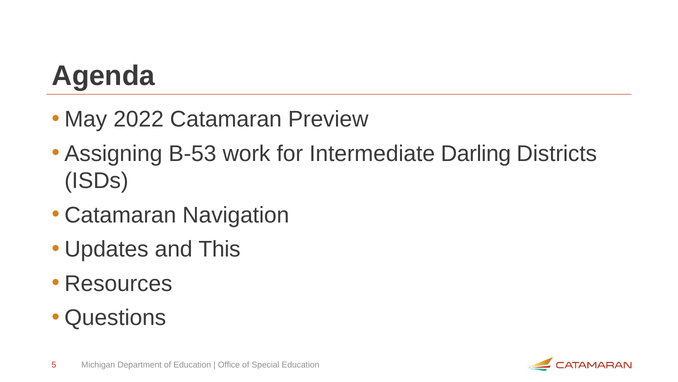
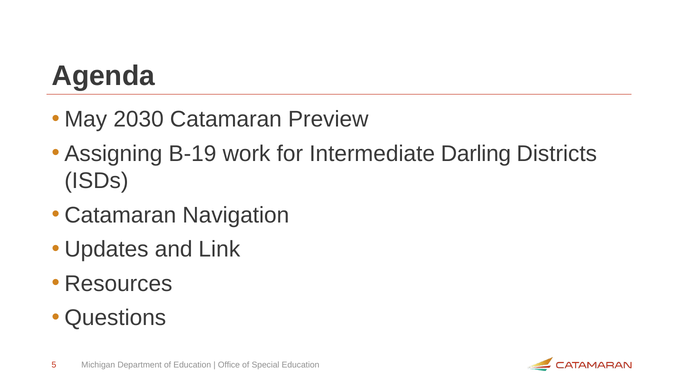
2022: 2022 -> 2030 (139, 119)
B-53: B-53 -> B-19 (192, 153)
This: This -> Link (219, 249)
